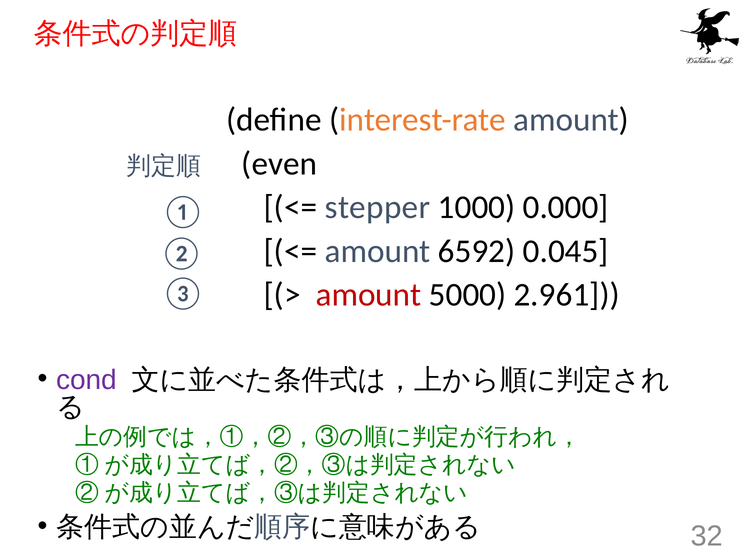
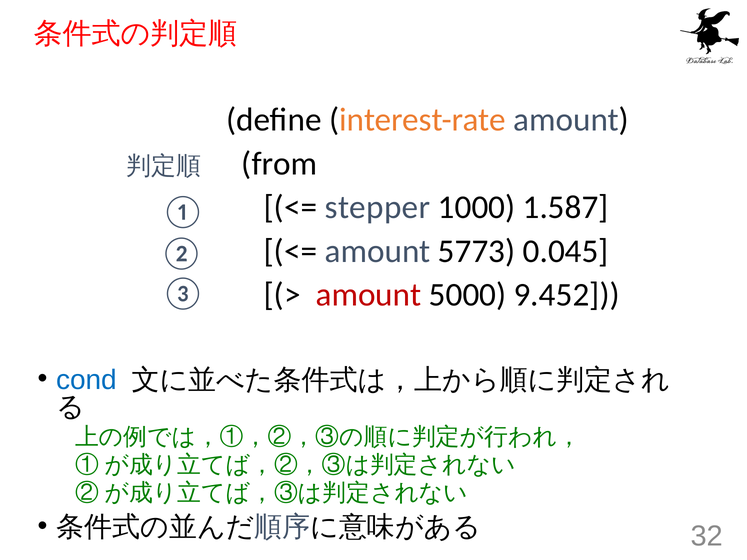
even: even -> from (279, 164)
0.000: 0.000 -> 1.587 (566, 207)
6592: 6592 -> 5773 (477, 251)
2.961: 2.961 -> 9.452 (567, 295)
cond colour: purple -> blue (87, 380)
